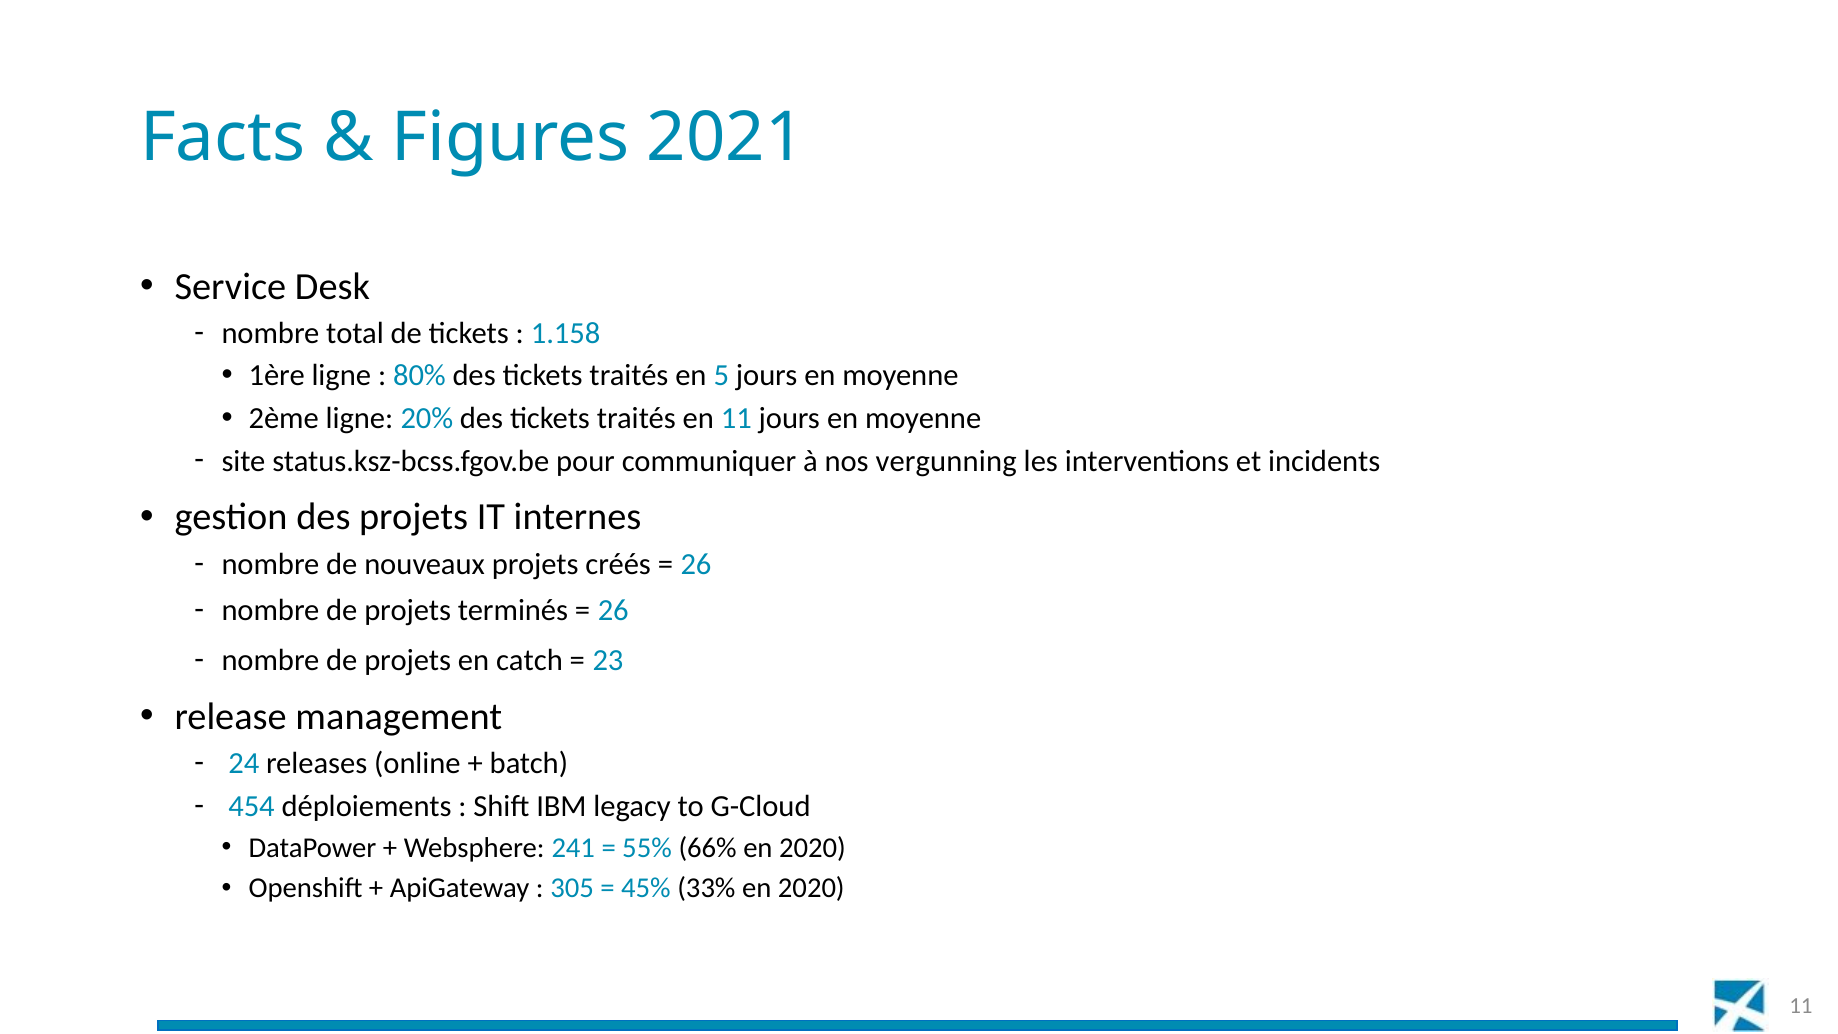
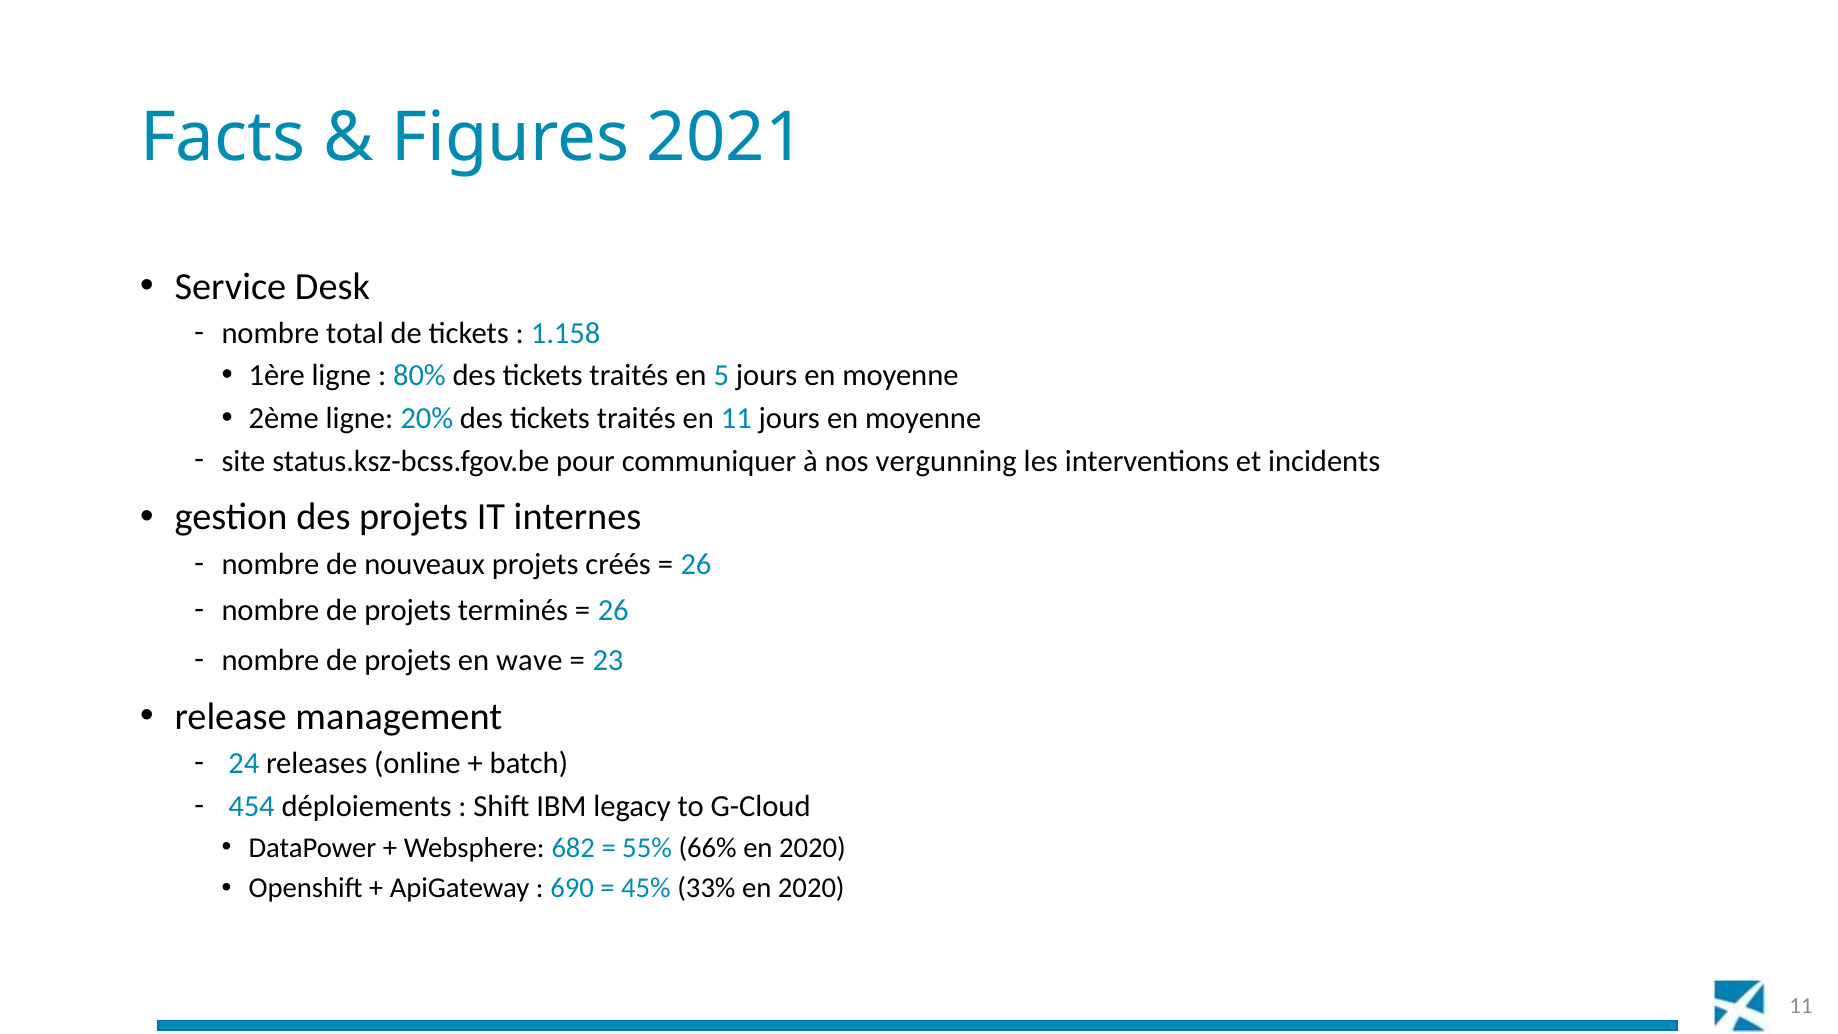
catch: catch -> wave (529, 661)
241: 241 -> 682 (573, 848)
305: 305 -> 690 (572, 888)
